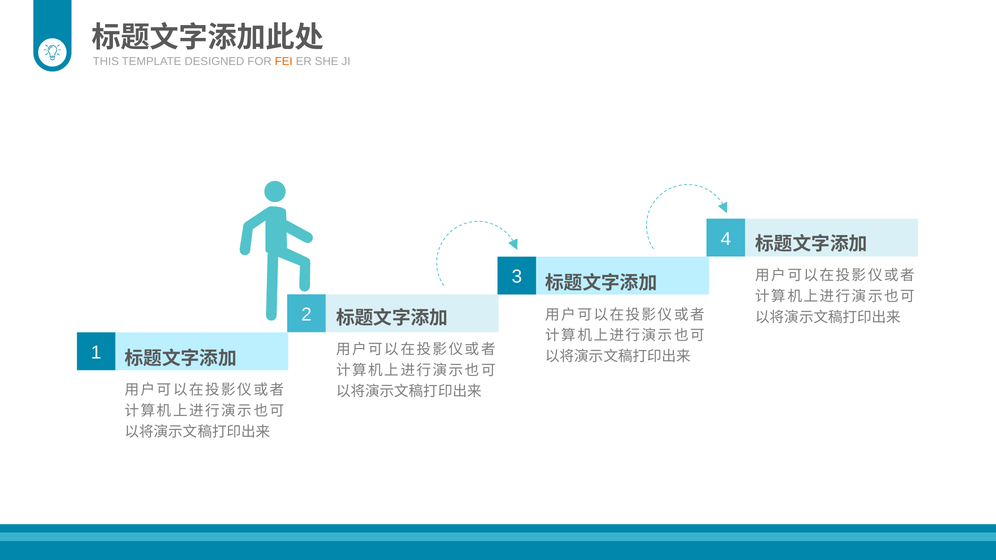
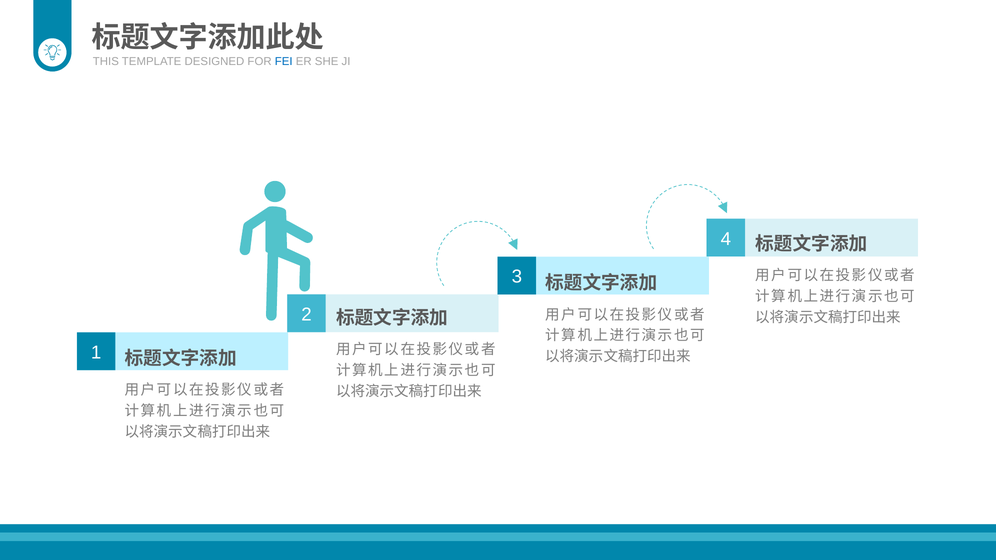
FEI colour: orange -> blue (284, 61)
